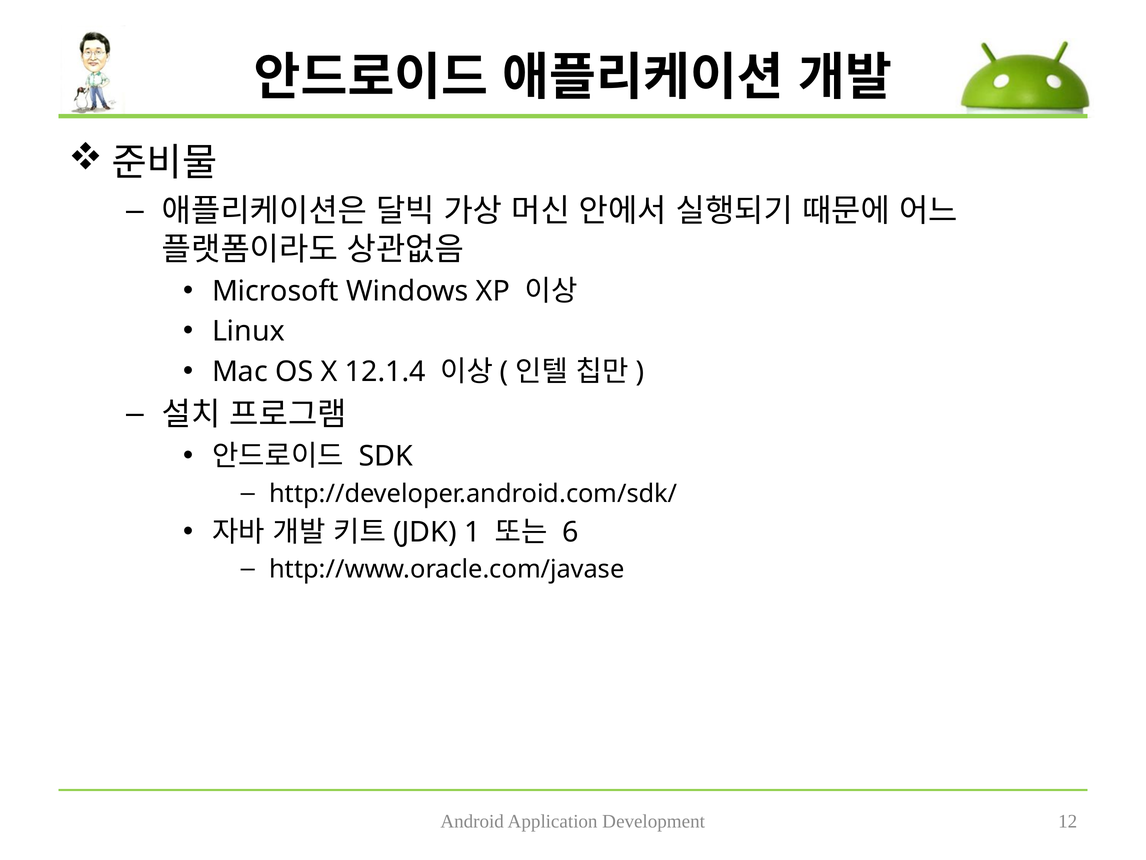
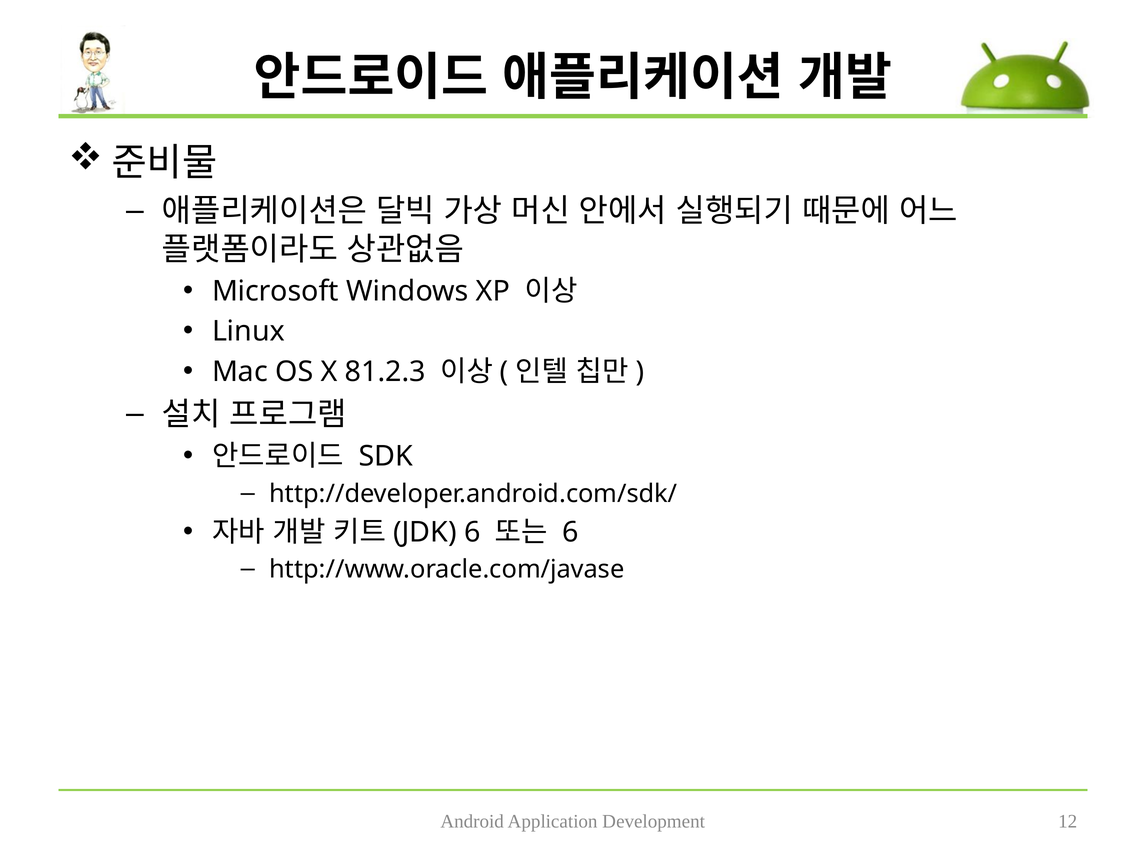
12.1.4: 12.1.4 -> 81.2.3 (385, 371)
1: 1 -> 6 (472, 532)
